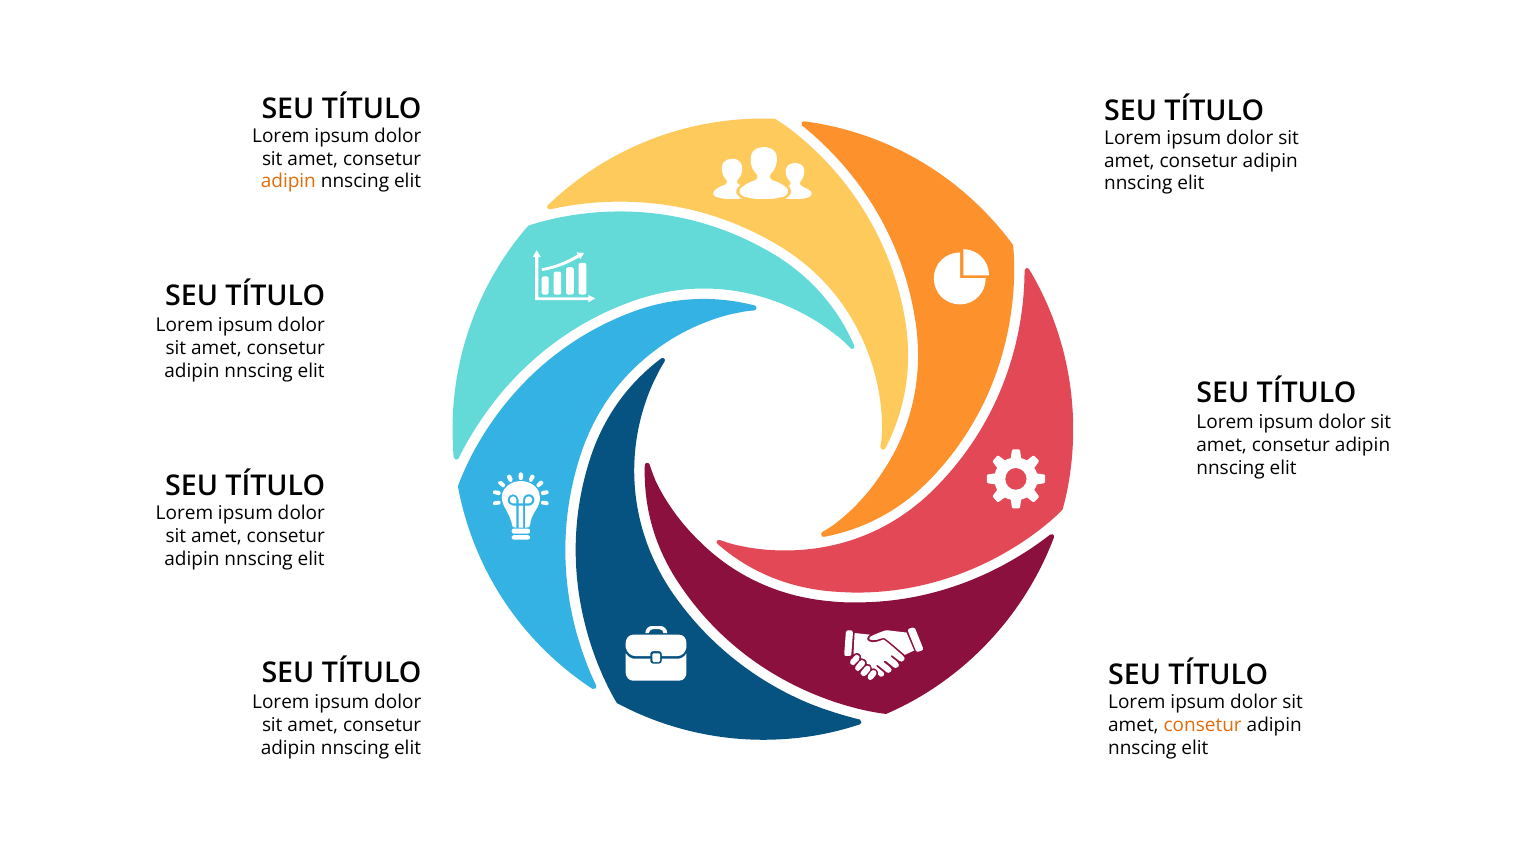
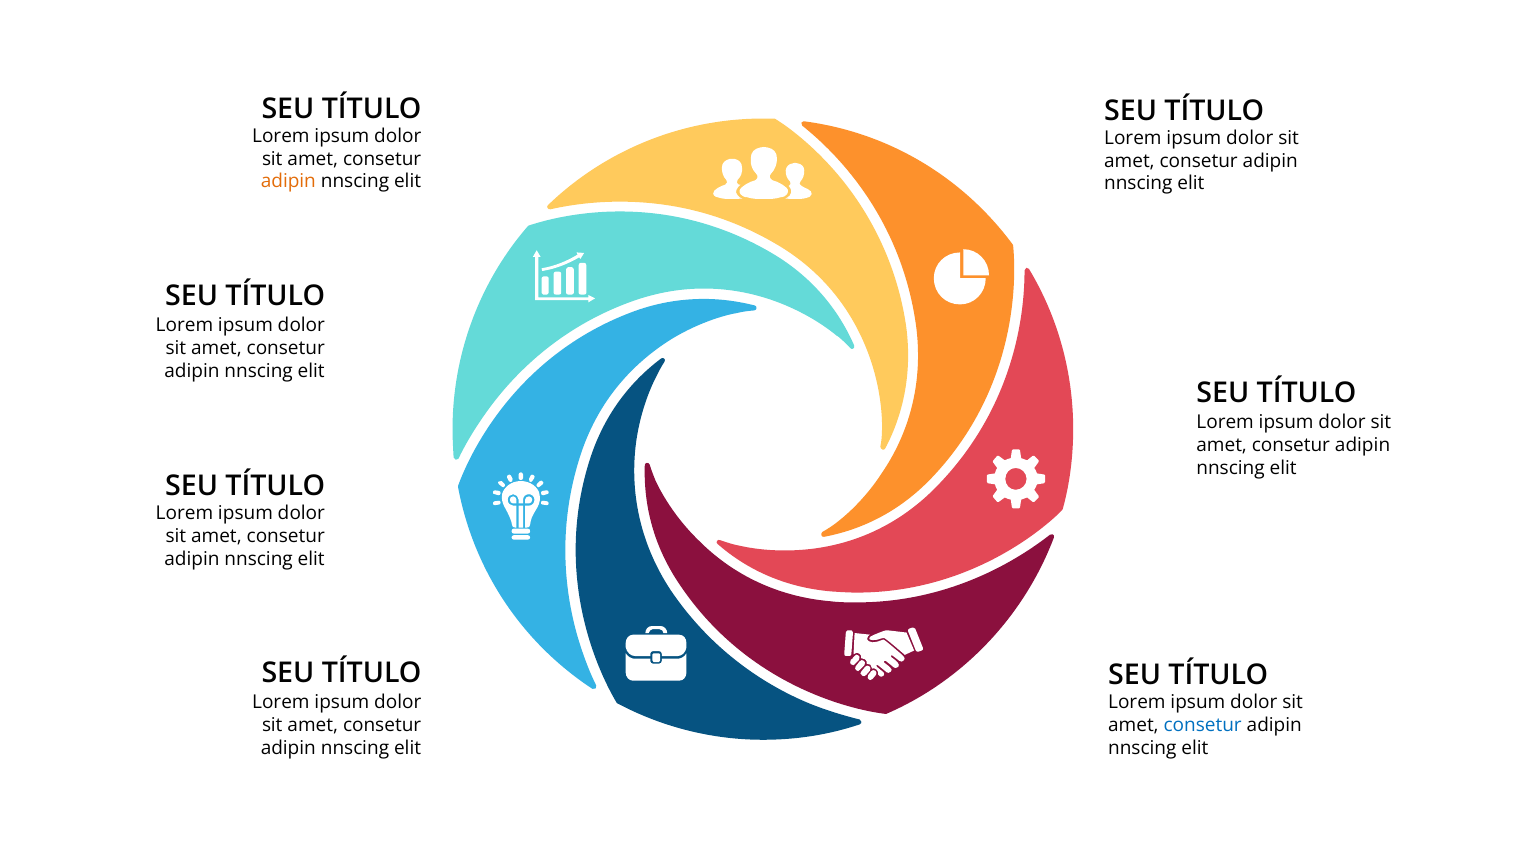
consetur colour: orange -> blue (1203, 725)
